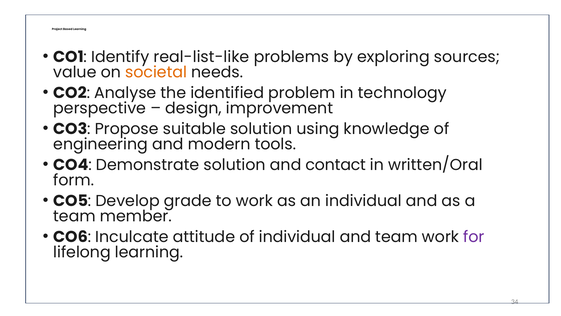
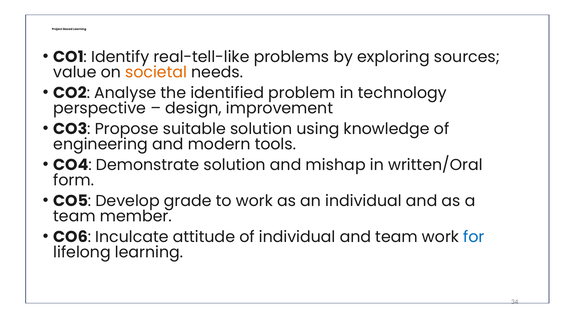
real-list-like: real-list-like -> real-tell-like (201, 57)
contact: contact -> mishap (336, 165)
for colour: purple -> blue (474, 237)
